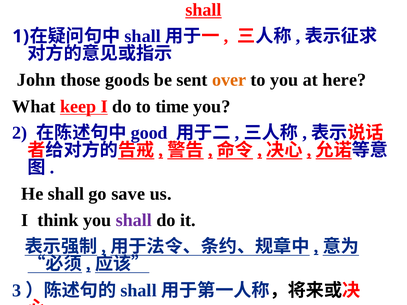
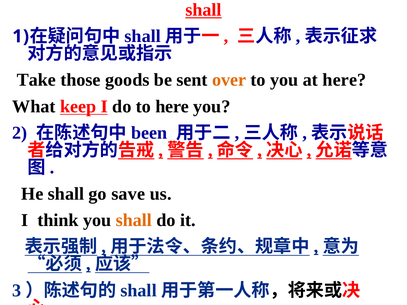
John: John -> Take (36, 80)
to time: time -> here (172, 107)
good: good -> been (149, 133)
shall colour: purple -> orange (134, 220)
